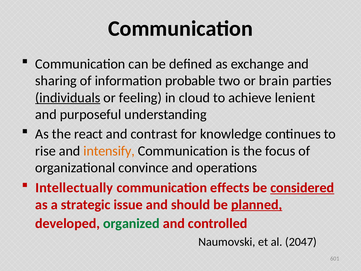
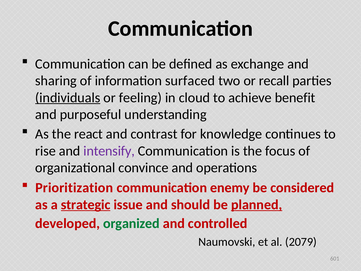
probable: probable -> surfaced (190, 81)
brain: brain -> recall (274, 81)
lenient: lenient -> benefit (295, 98)
intensify colour: orange -> purple (109, 151)
Intellectually: Intellectually -> Prioritization (74, 188)
effects: effects -> enemy (230, 188)
considered underline: present -> none (302, 188)
strategic underline: none -> present (86, 204)
2047: 2047 -> 2079 (301, 242)
